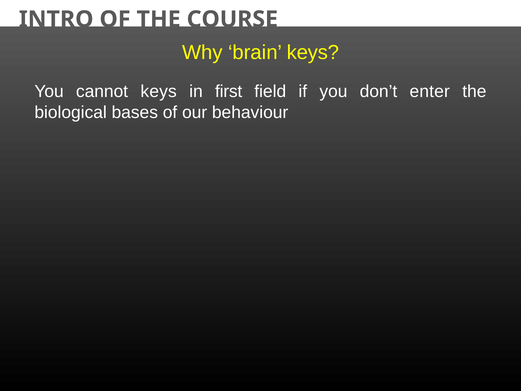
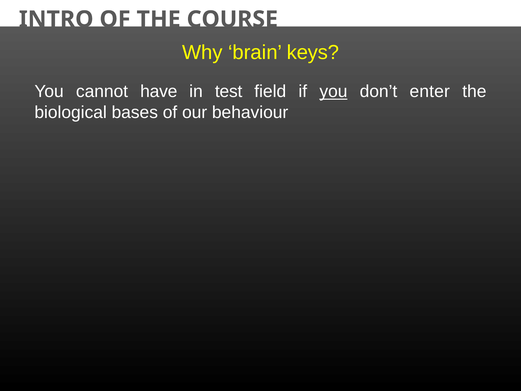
cannot keys: keys -> have (159, 92)
first: first -> test (229, 92)
you underline: none -> present (333, 92)
